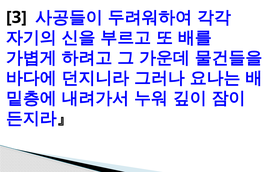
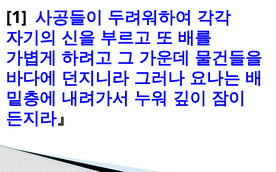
3: 3 -> 1 (16, 17)
